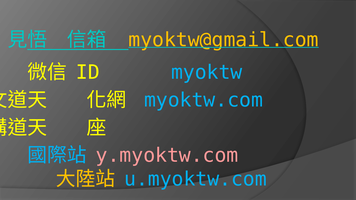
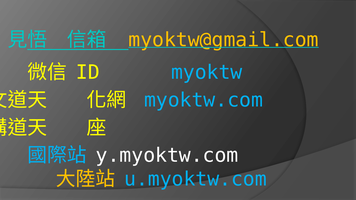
y.myoktw.com colour: pink -> white (167, 156)
